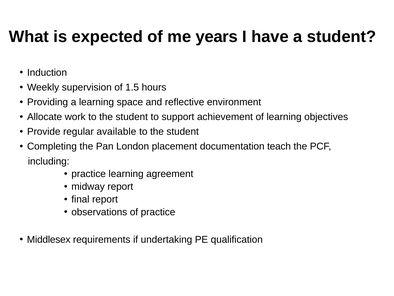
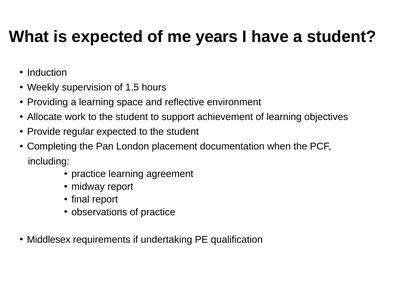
regular available: available -> expected (116, 131)
teach: teach -> when (279, 146)
